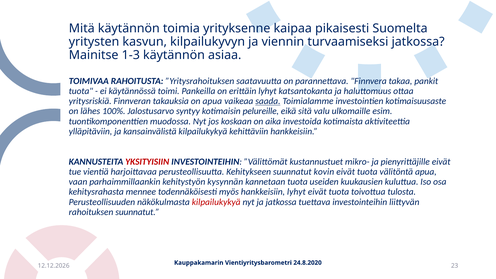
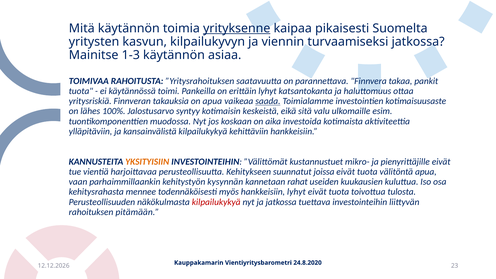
yrityksenne underline: none -> present (237, 28)
pelureille: pelureille -> keskeistä (261, 111)
YKSITYISIIN colour: red -> orange (147, 162)
kovin: kovin -> joissa (324, 172)
kannetaan tuota: tuota -> rahat (297, 182)
rahoituksen suunnatut: suunnatut -> pitämään (137, 212)
